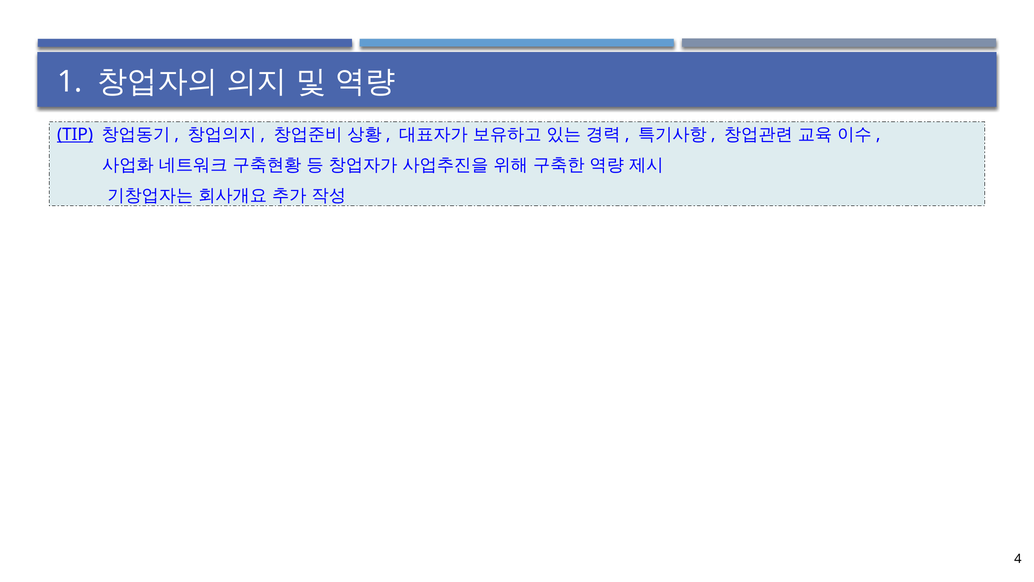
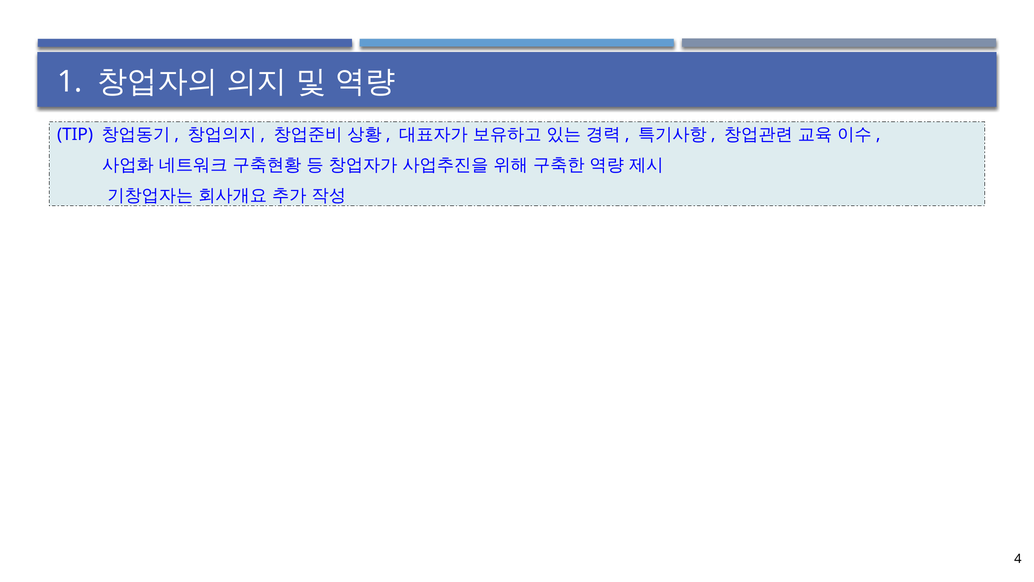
TIP underline: present -> none (75, 134)
